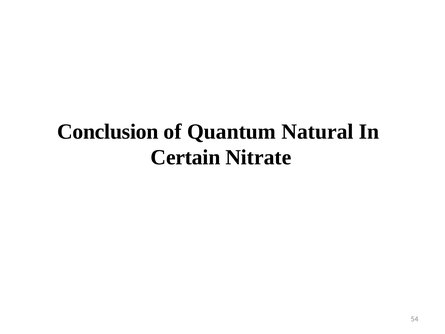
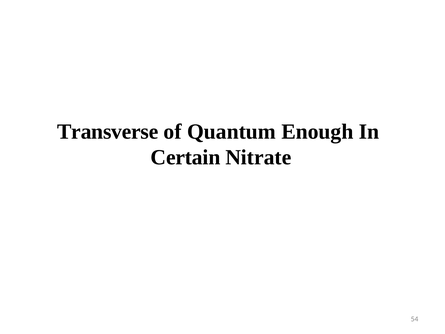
Conclusion: Conclusion -> Transverse (108, 131)
Natural: Natural -> Enough (317, 131)
